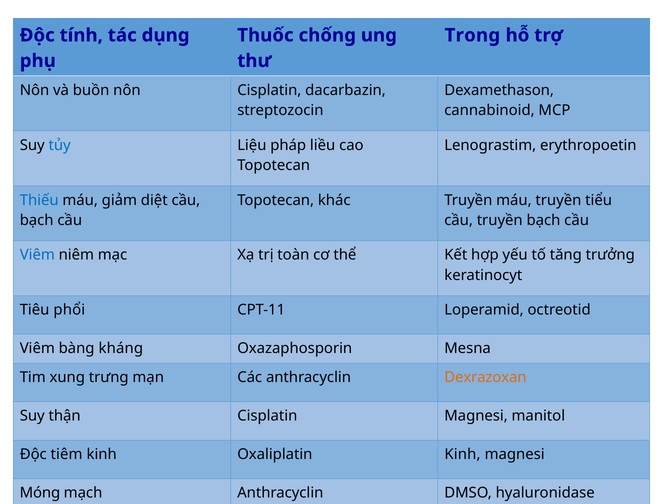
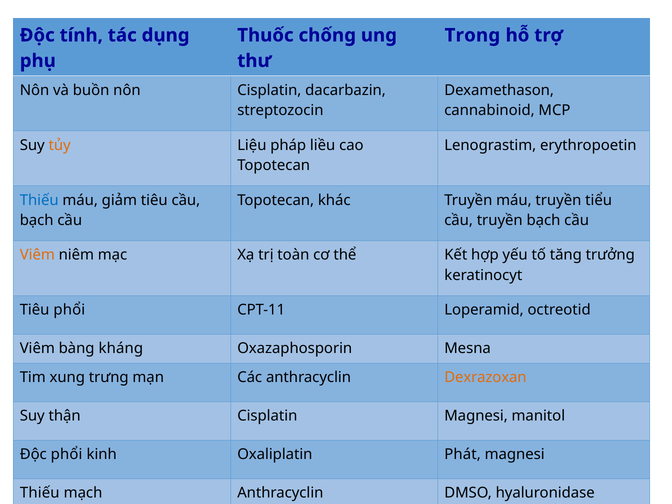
tủy colour: blue -> orange (60, 145)
giảm diệt: diệt -> tiêu (154, 200)
Viêm colour: blue -> orange (37, 255)
Độc tiêm: tiêm -> phổi (67, 454)
Oxaliplatin Kinh: Kinh -> Phát (463, 454)
Móng: Móng -> Thiếu (40, 493)
